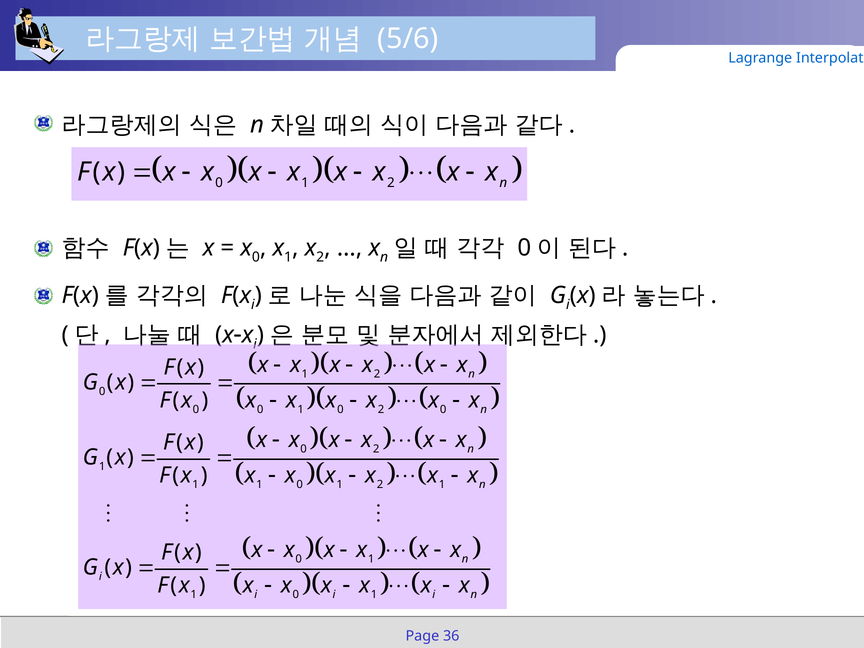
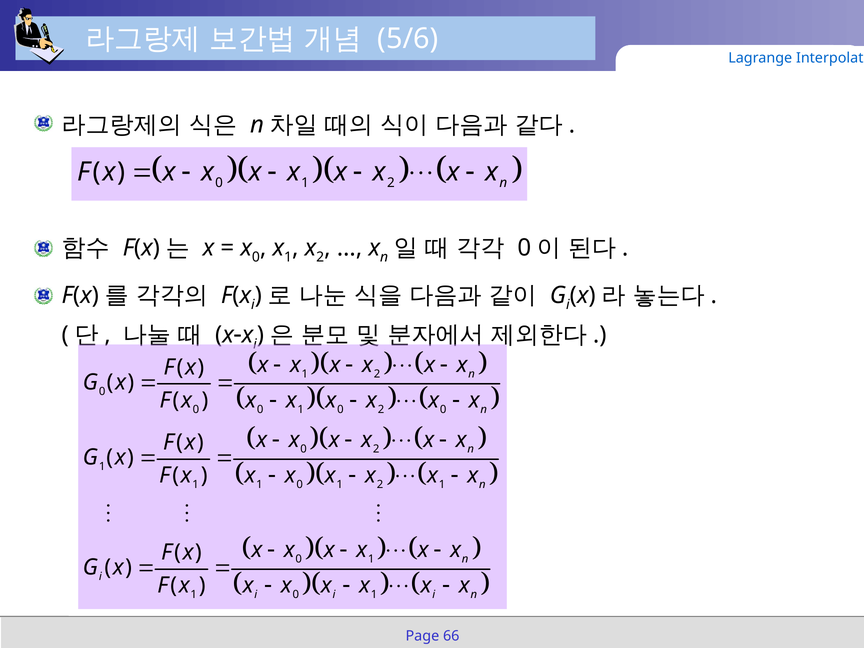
36: 36 -> 66 (451, 636)
